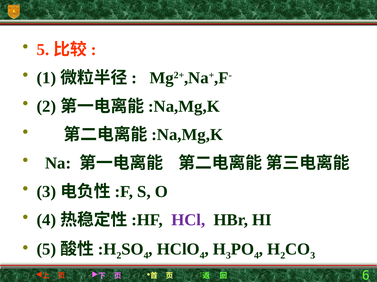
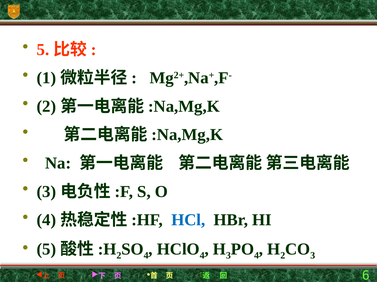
HCl colour: purple -> blue (188, 221)
